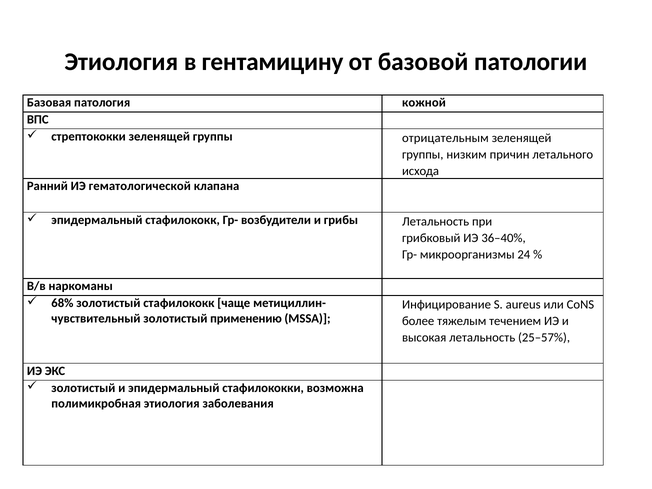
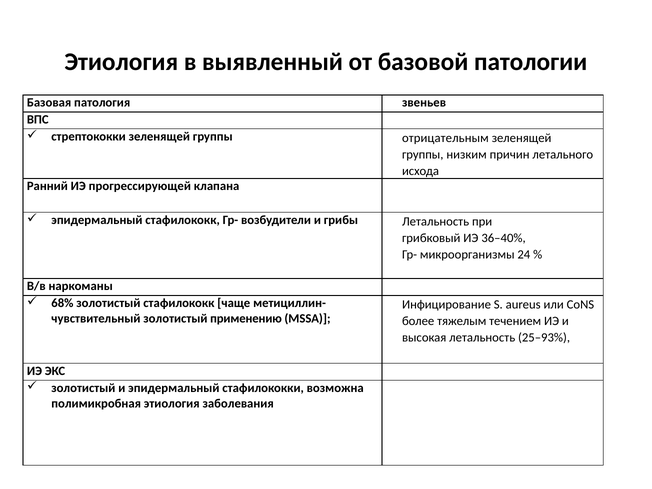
гентамицину: гентамицину -> выявленный (273, 62)
кожной: кожной -> звеньев (424, 103)
гематологической: гематологической -> прогрессирующей (140, 186)
25–57%: 25–57% -> 25–93% (544, 337)
